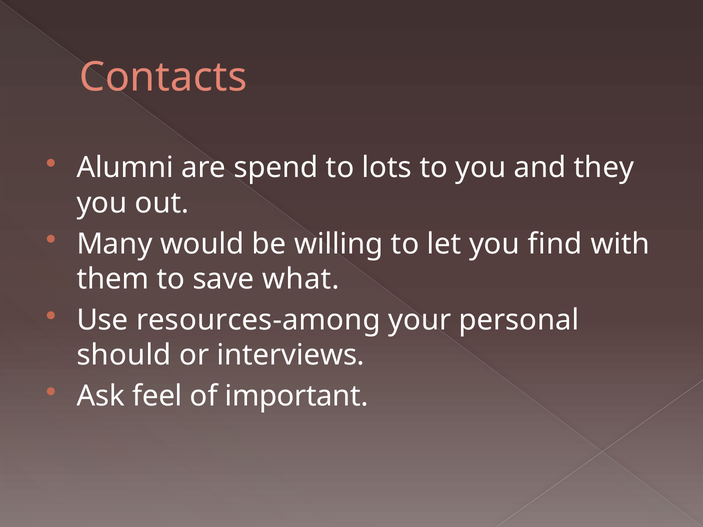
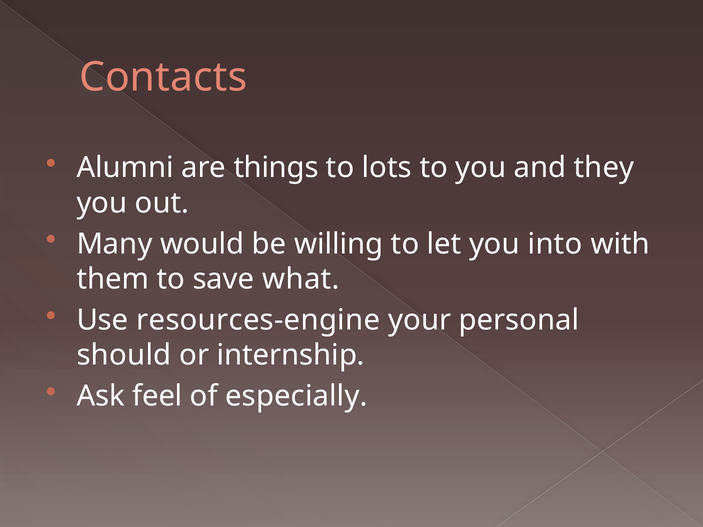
spend: spend -> things (276, 168)
find: find -> into (555, 244)
resources-among: resources-among -> resources-engine (258, 320)
interviews: interviews -> internship (291, 355)
important: important -> especially (296, 396)
